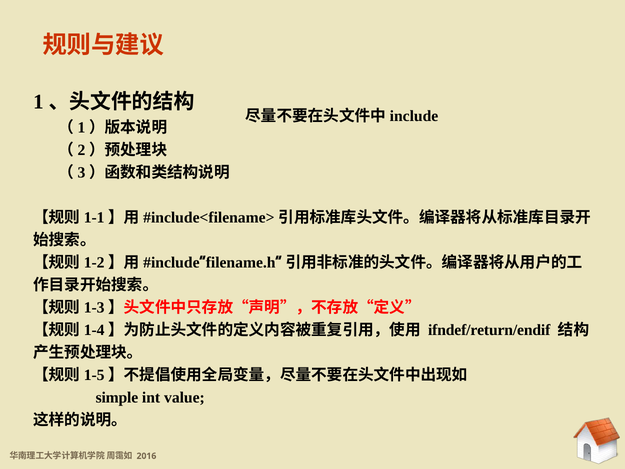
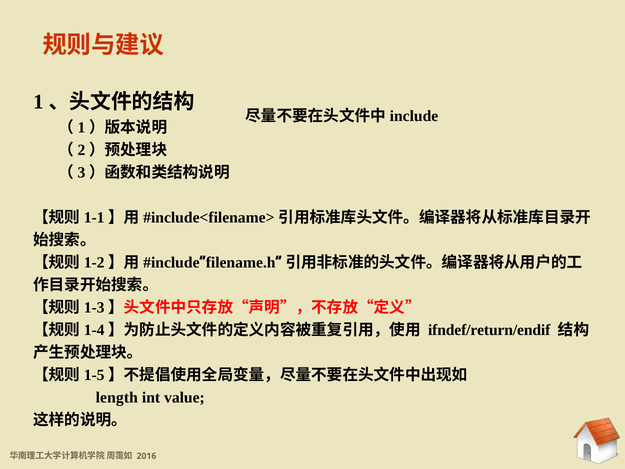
simple: simple -> length (117, 397)
